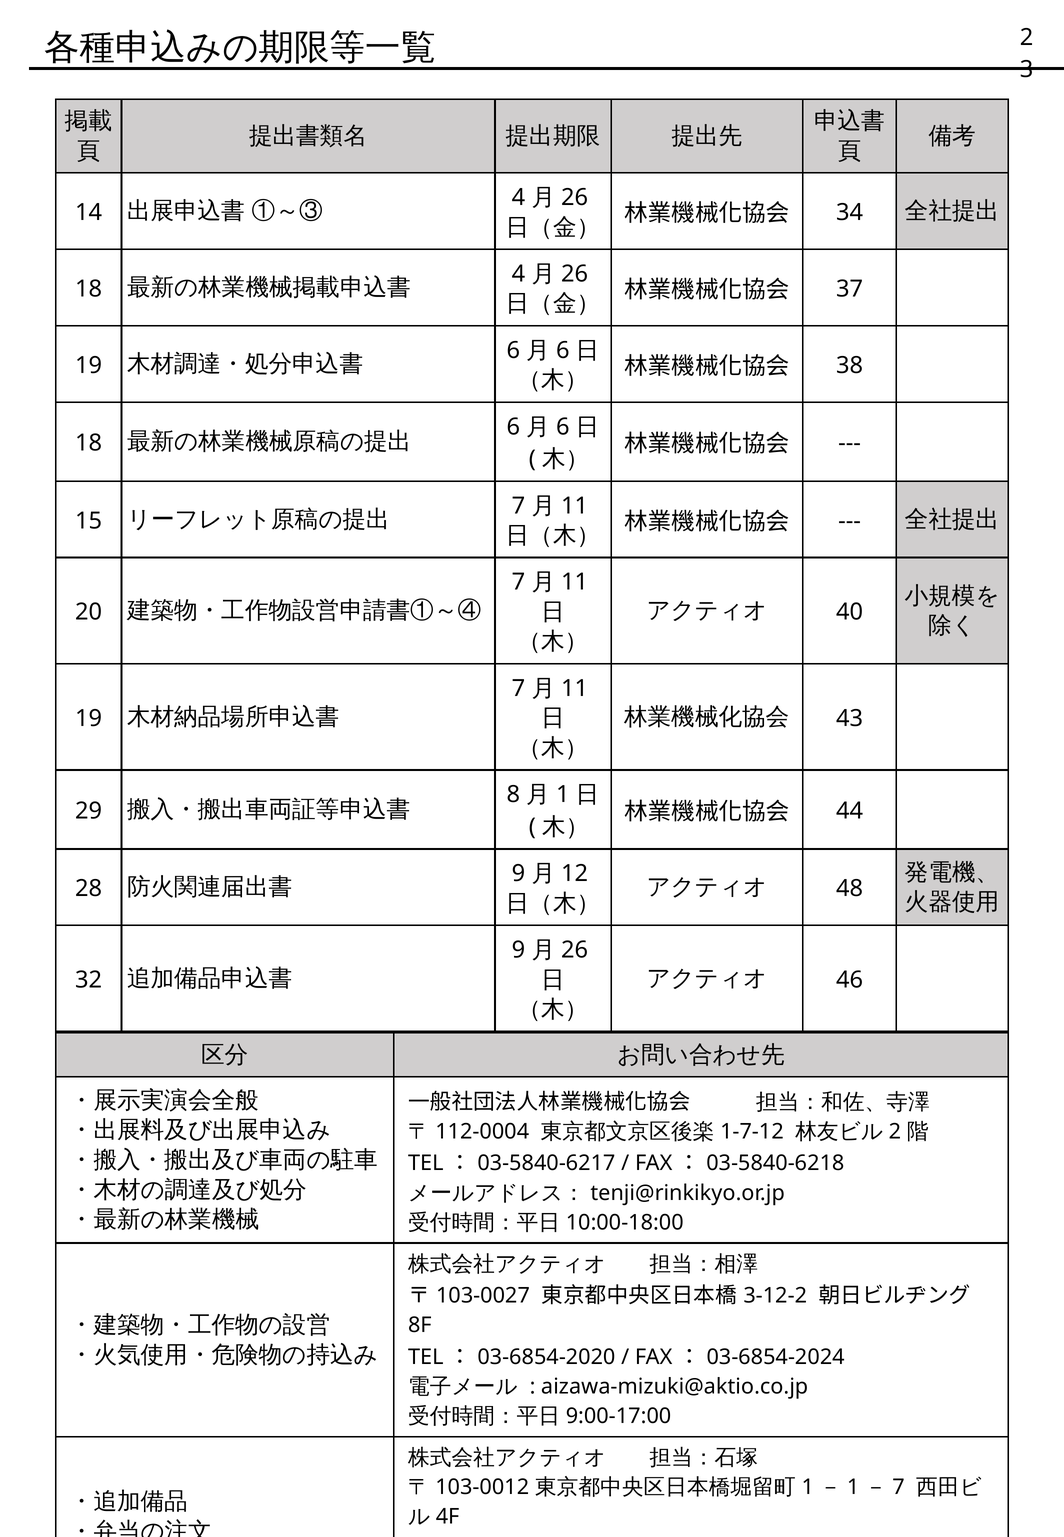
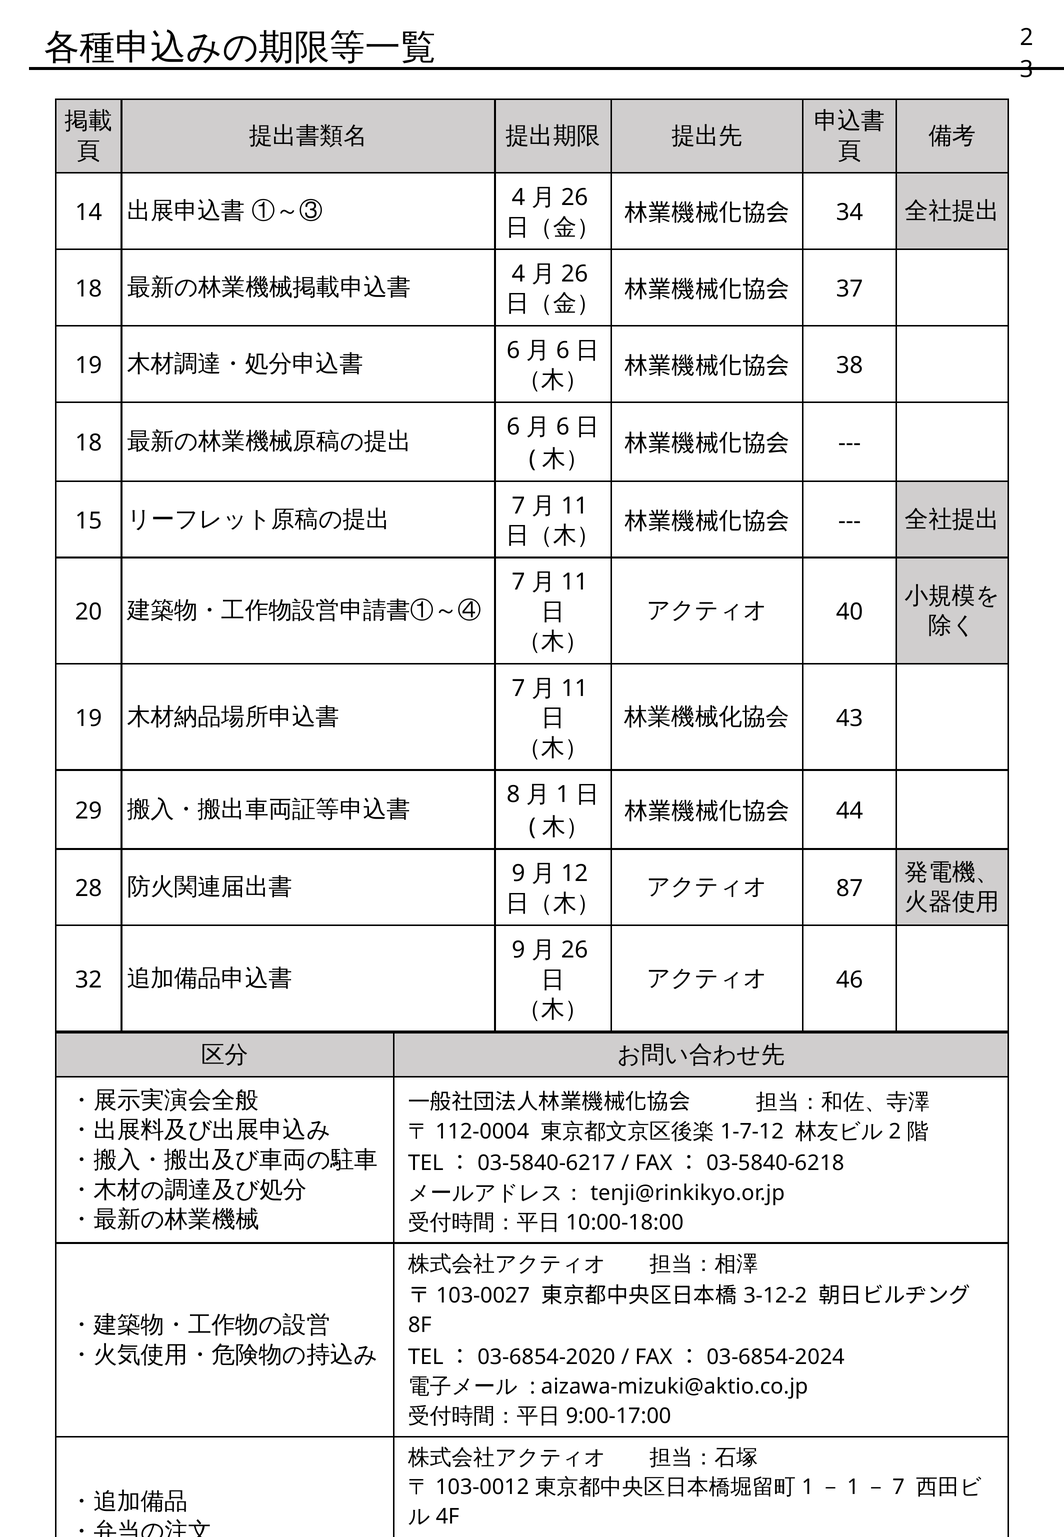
48: 48 -> 87 (850, 889)
